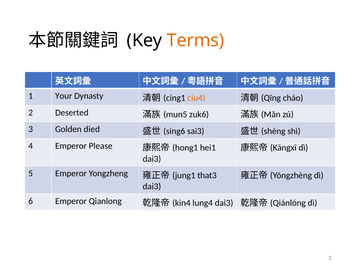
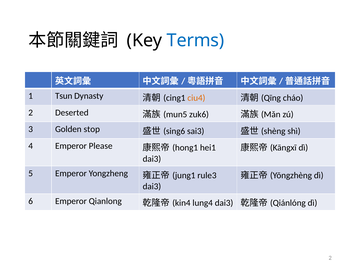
Terms colour: orange -> blue (196, 40)
Your: Your -> Tsun (64, 96)
died: died -> stop (92, 129)
that3: that3 -> rule3 (207, 175)
